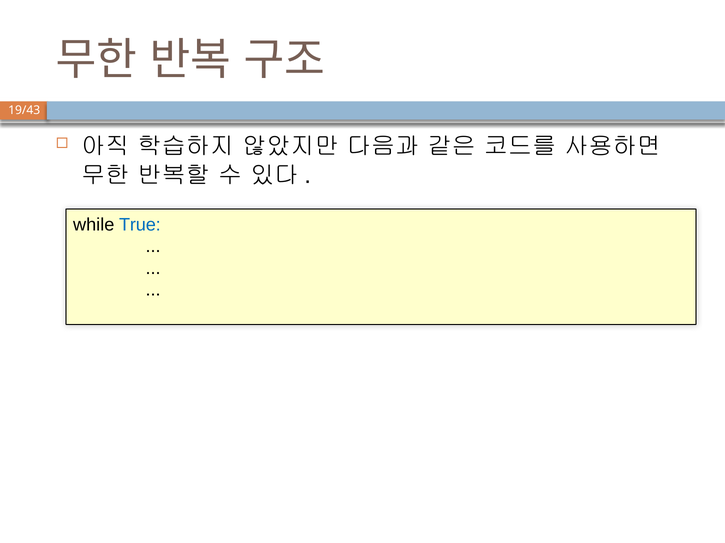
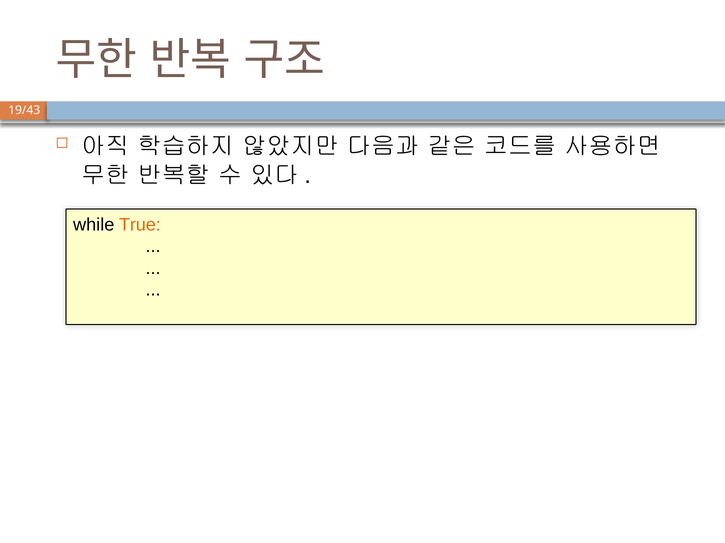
True colour: blue -> orange (140, 225)
